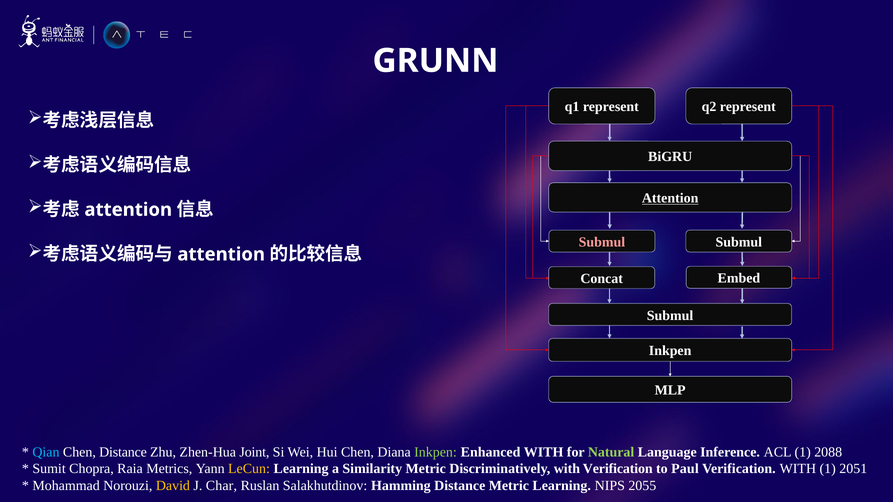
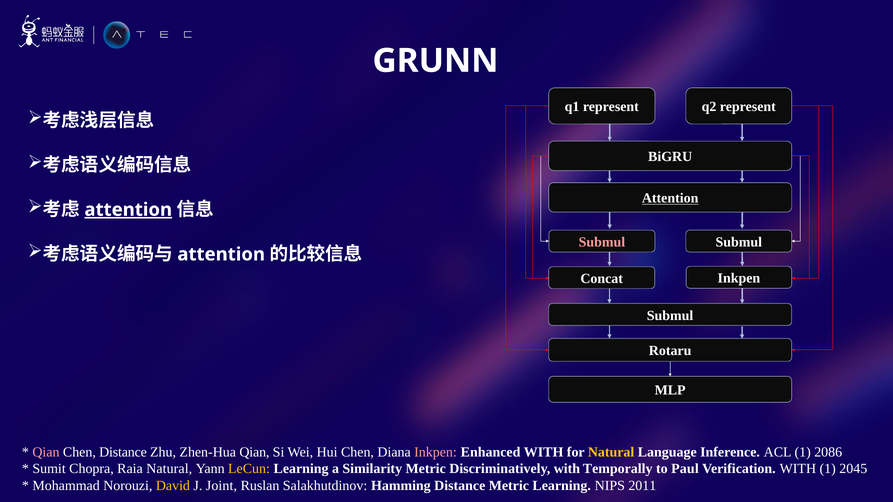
attention underline: none -> present (128, 210)
Concat Embed: Embed -> Inkpen (739, 278)
Inkpen: Inkpen -> Rotaru (670, 351)
Qian colour: light blue -> pink (46, 452)
Zhen-Hua Joint: Joint -> Qian (254, 452)
Inkpen colour: light green -> pink (436, 452)
Natural colour: light green -> yellow (611, 452)
2088: 2088 -> 2086 (828, 452)
Raia Metrics: Metrics -> Natural (169, 469)
with Verification: Verification -> Temporally (618, 469)
2051: 2051 -> 2045 (853, 469)
Char: Char -> Joint (221, 486)
2055: 2055 -> 2011 (642, 486)
